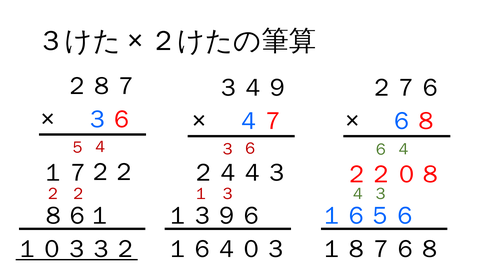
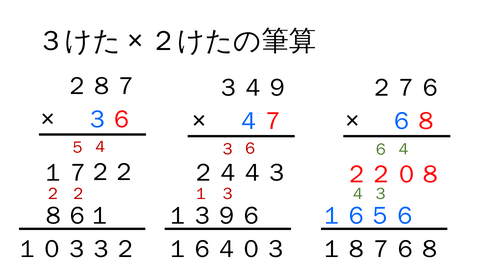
１０３３２ underline: present -> none (77, 249)
